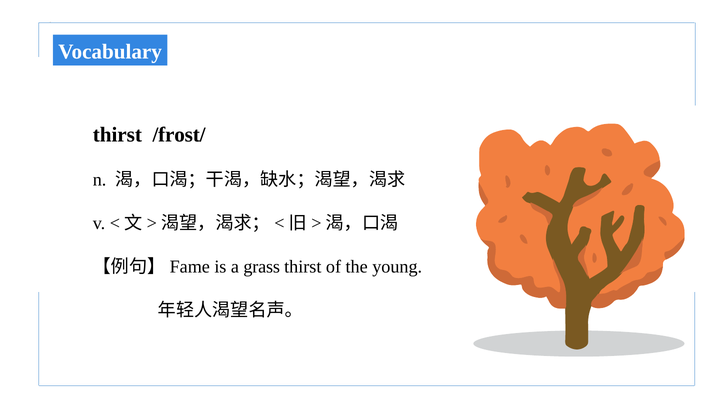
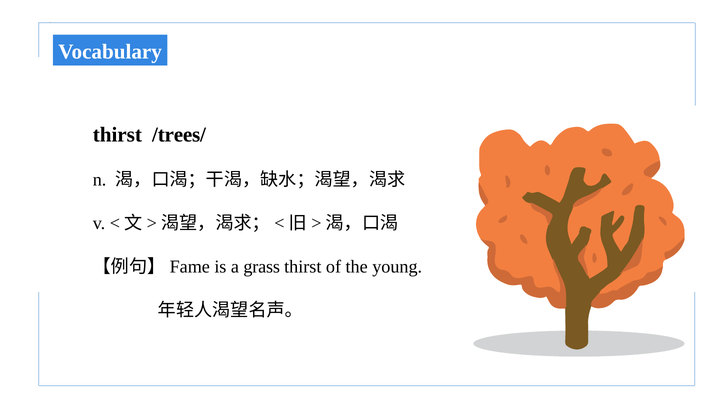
/frost/: /frost/ -> /trees/ (179, 135)
